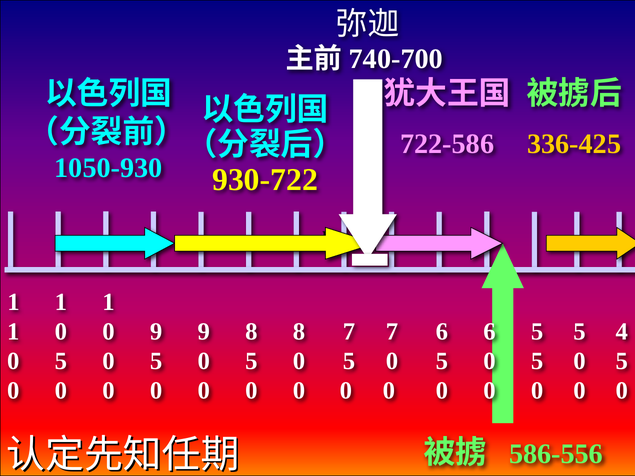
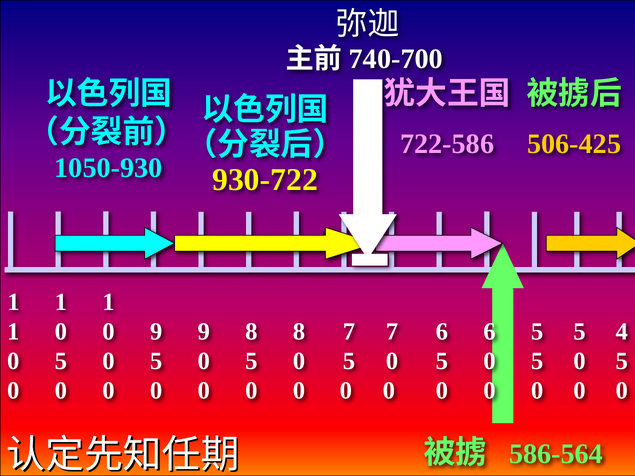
336-425: 336-425 -> 506-425 (574, 144)
586-556: 586-556 -> 586-564 (556, 454)
